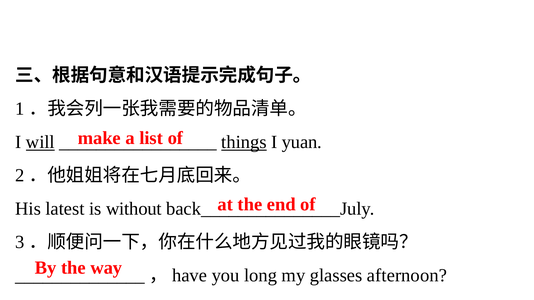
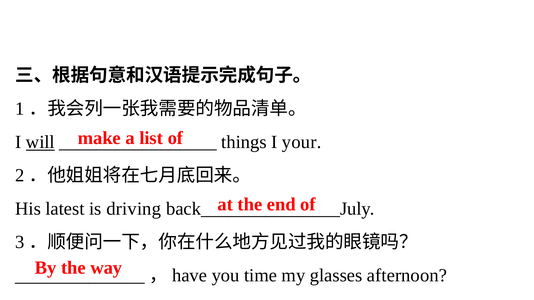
things underline: present -> none (244, 142)
yuan: yuan -> your (302, 142)
without: without -> driving (134, 209)
long: long -> time (261, 276)
